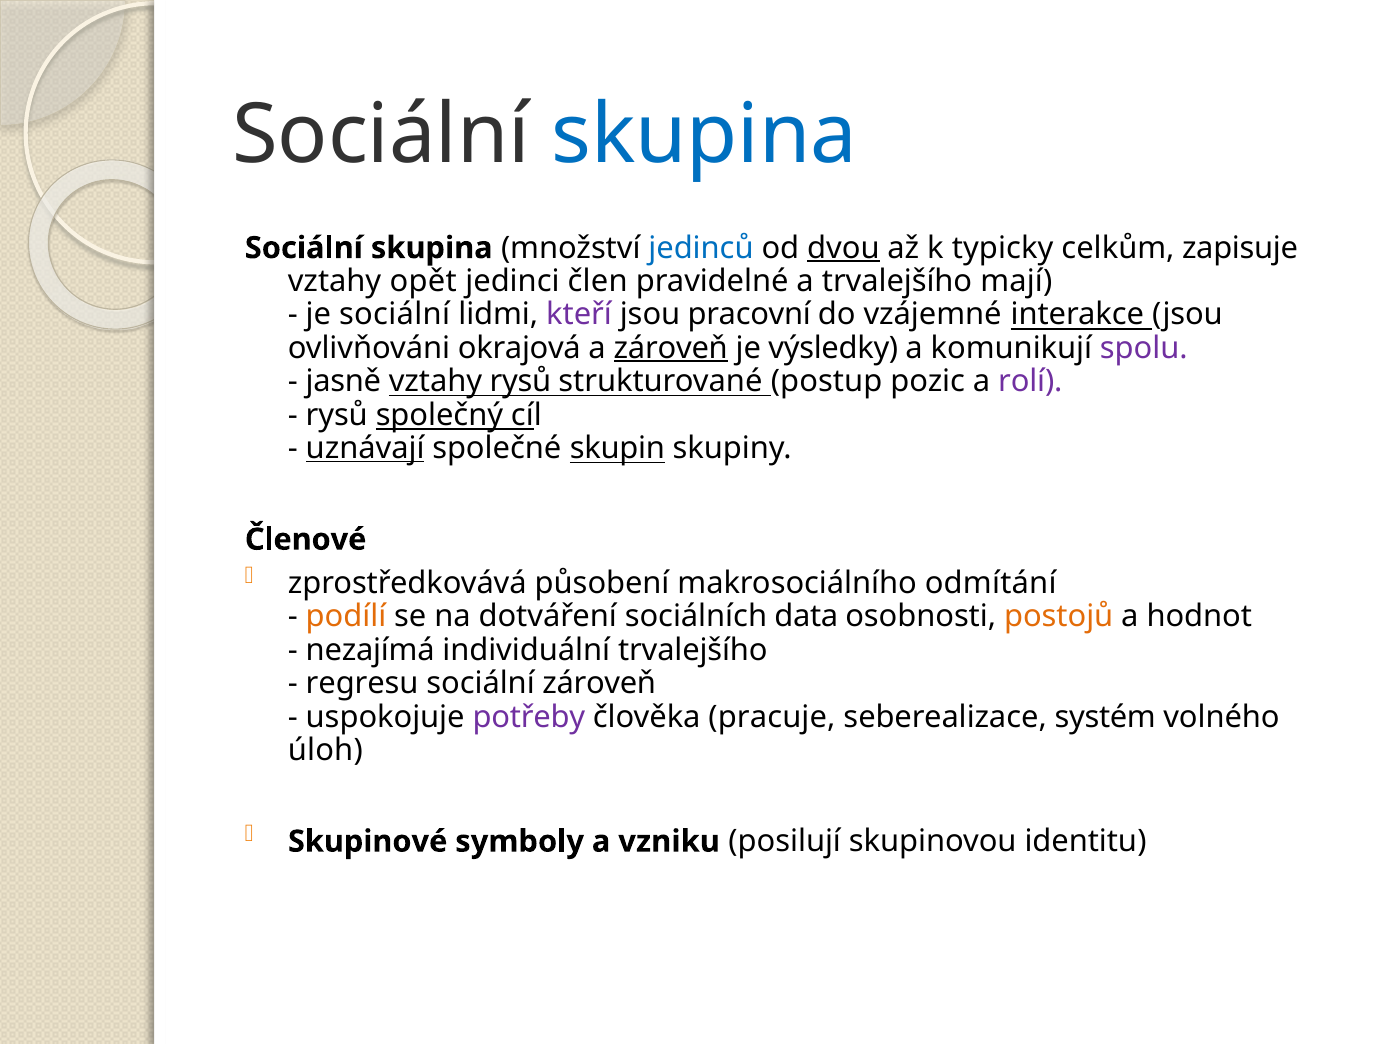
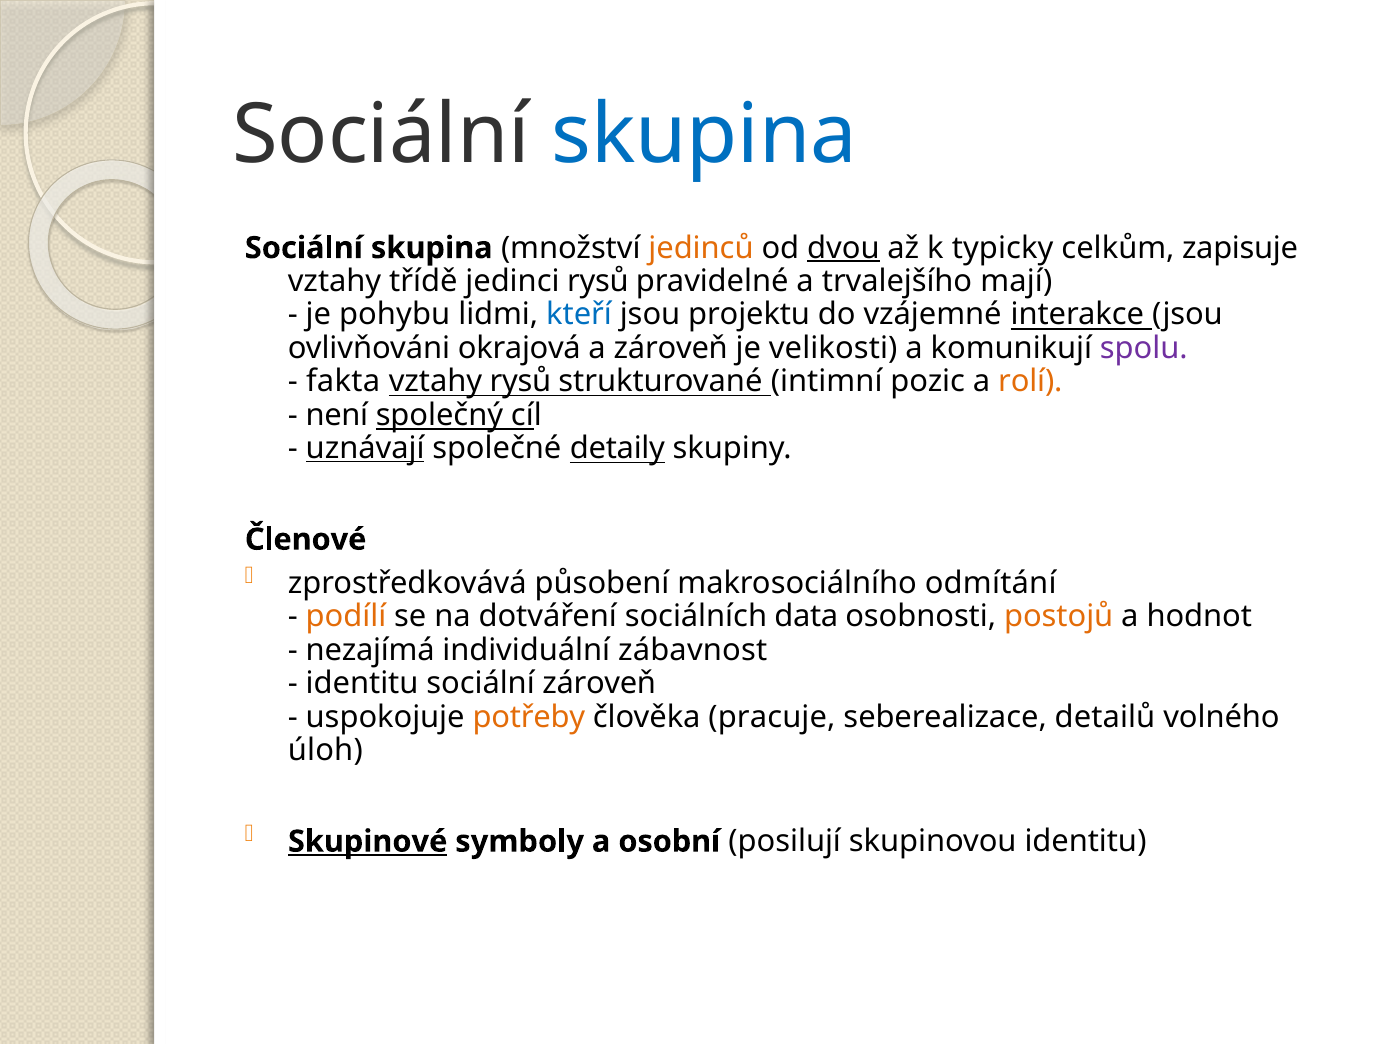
jedinců colour: blue -> orange (701, 248)
opět: opět -> třídě (423, 281)
jedinci člen: člen -> rysů (598, 281)
je sociální: sociální -> pohybu (395, 315)
kteří colour: purple -> blue (579, 315)
pracovní: pracovní -> projektu (749, 315)
zároveň underline: present -> none (671, 348)
výsledky: výsledky -> velikosti (833, 348)
jasně: jasně -> fakta (343, 381)
postup: postup -> intimní (827, 381)
rolí colour: purple -> orange (1030, 381)
rysů: rysů -> není (337, 415)
skupin: skupin -> detaily (617, 448)
individuální trvalejšího: trvalejšího -> zábavnost (693, 650)
regresu: regresu -> identitu (362, 683)
potřeby colour: purple -> orange (529, 717)
systém: systém -> detailů (1105, 717)
Skupinové underline: none -> present (368, 841)
vzniku: vzniku -> osobní (669, 841)
